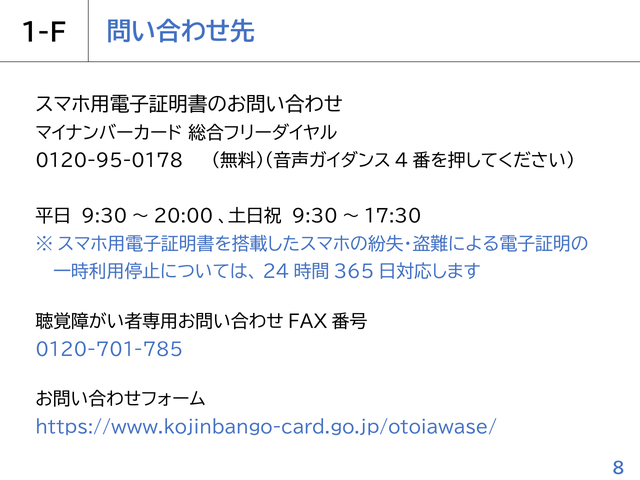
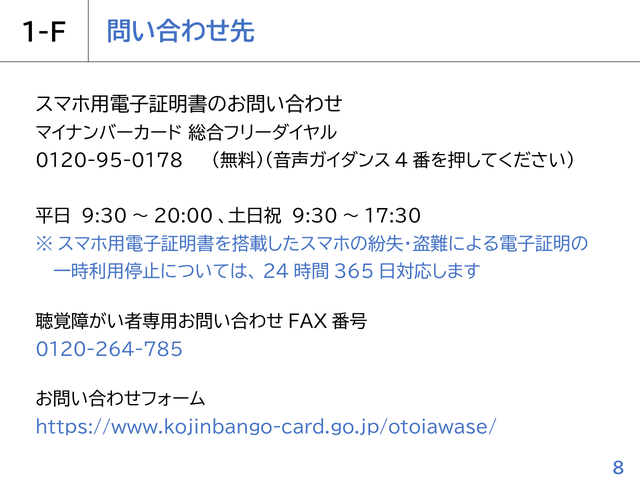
0120-701-785: 0120-701-785 -> 0120-264-785 (109, 350)
